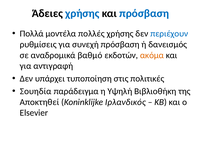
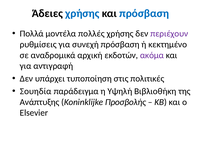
περιέχουν colour: blue -> purple (169, 34)
δανεισμός: δανεισμός -> κεκτημένο (168, 44)
βαθμό: βαθμό -> αρχική (90, 55)
ακόμα colour: orange -> purple (152, 55)
Αποκτηθεί: Αποκτηθεί -> Ανάπτυξης (40, 102)
Ιρλανδικός: Ιρλανδικός -> Προσβολής (126, 102)
